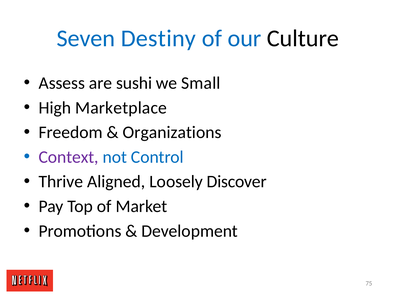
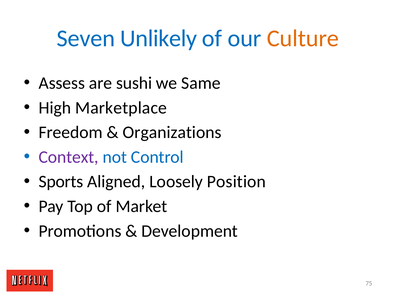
Destiny: Destiny -> Unlikely (159, 38)
Culture colour: black -> orange (303, 38)
Small: Small -> Same (201, 83)
Thrive: Thrive -> Sports (61, 182)
Discover: Discover -> Position (236, 182)
